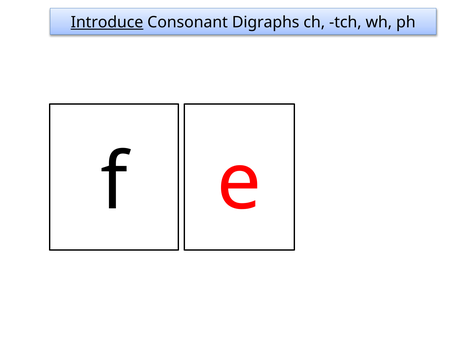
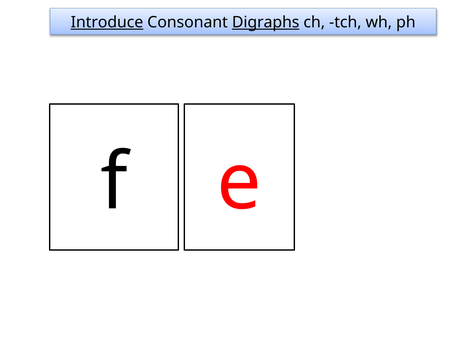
Digraphs underline: none -> present (266, 22)
